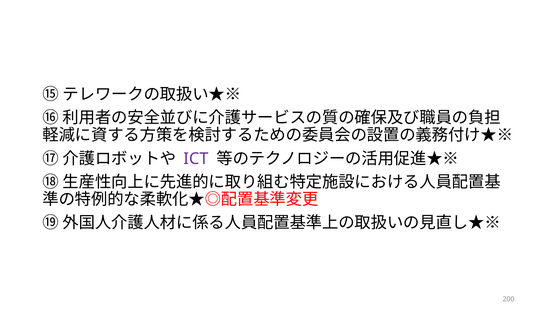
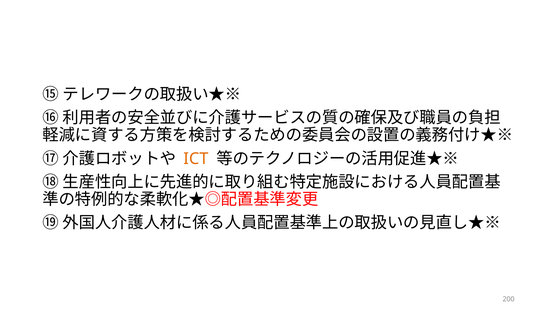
ICT colour: purple -> orange (196, 158)
